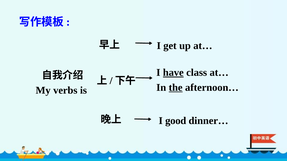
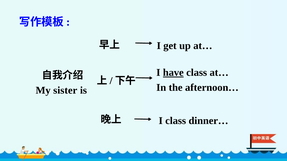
the underline: present -> none (176, 88)
verbs: verbs -> sister (65, 90)
I good: good -> class (176, 121)
